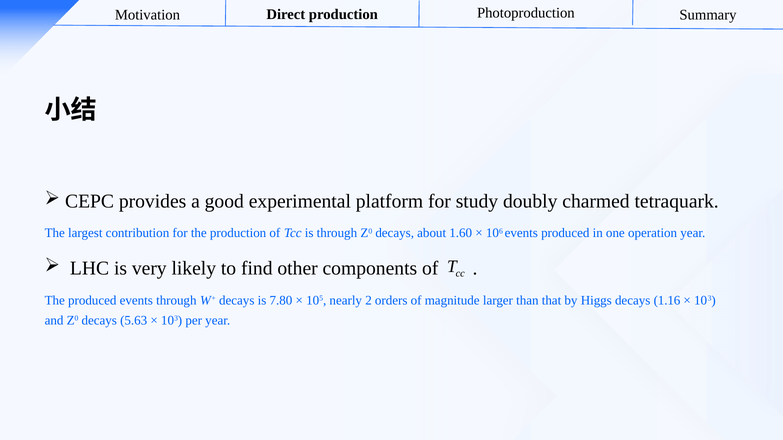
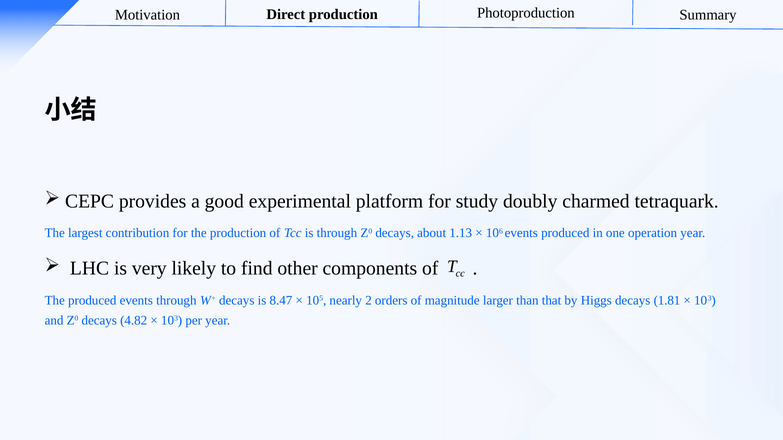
1.60: 1.60 -> 1.13 (461, 233)
7.80: 7.80 -> 8.47 (281, 301)
1.16: 1.16 -> 1.81 (667, 301)
5.63: 5.63 -> 4.82 (134, 321)
